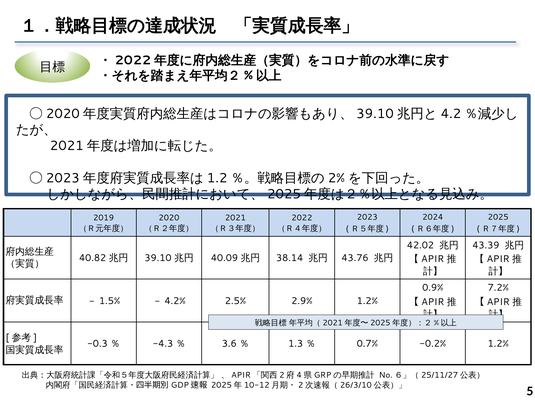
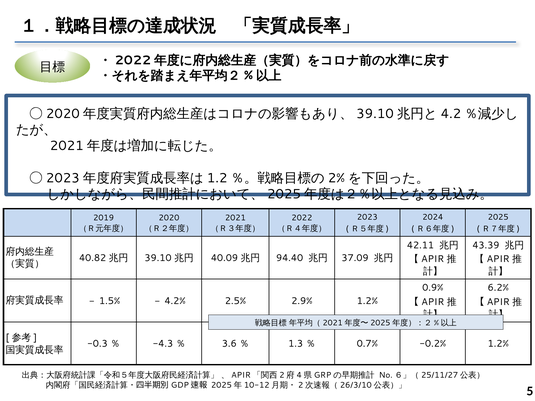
42.02: 42.02 -> 42.11 (420, 245)
38.14: 38.14 -> 94.40 (290, 258)
43.76: 43.76 -> 37.09 (355, 258)
7.2%: 7.2% -> 6.2% (498, 288)
